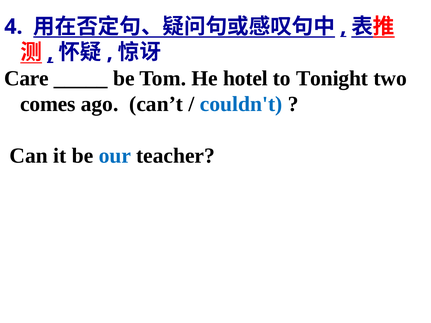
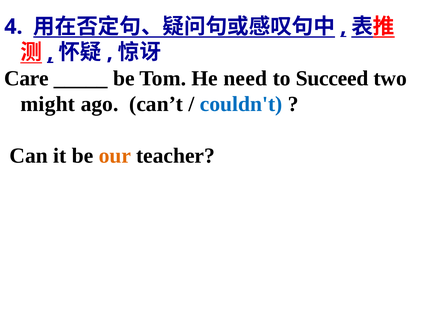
hotel: hotel -> need (245, 78)
Tonight: Tonight -> Succeed (332, 78)
comes: comes -> might (48, 104)
our colour: blue -> orange (115, 156)
